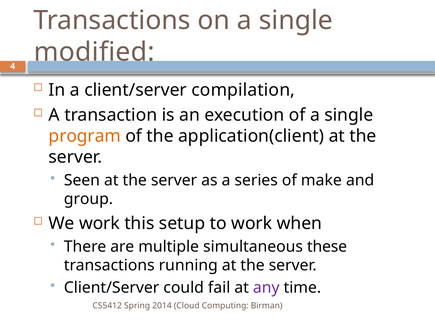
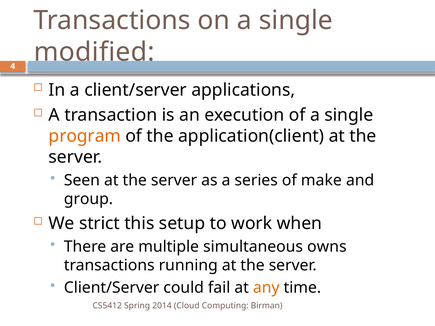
compilation: compilation -> applications (243, 90)
We work: work -> strict (99, 224)
these: these -> owns (327, 247)
any colour: purple -> orange (266, 288)
